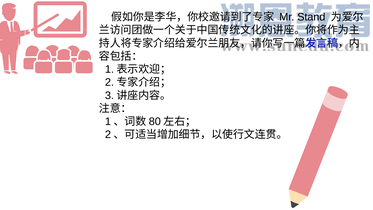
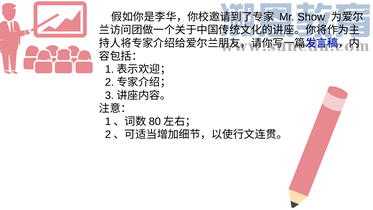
Stand: Stand -> Show (311, 17)
